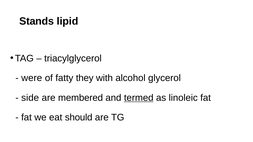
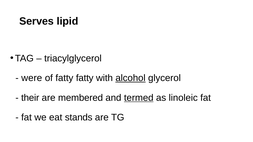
Stands: Stands -> Serves (37, 21)
fatty they: they -> fatty (85, 78)
alcohol underline: none -> present (130, 78)
side: side -> their (30, 98)
should: should -> stands (79, 118)
